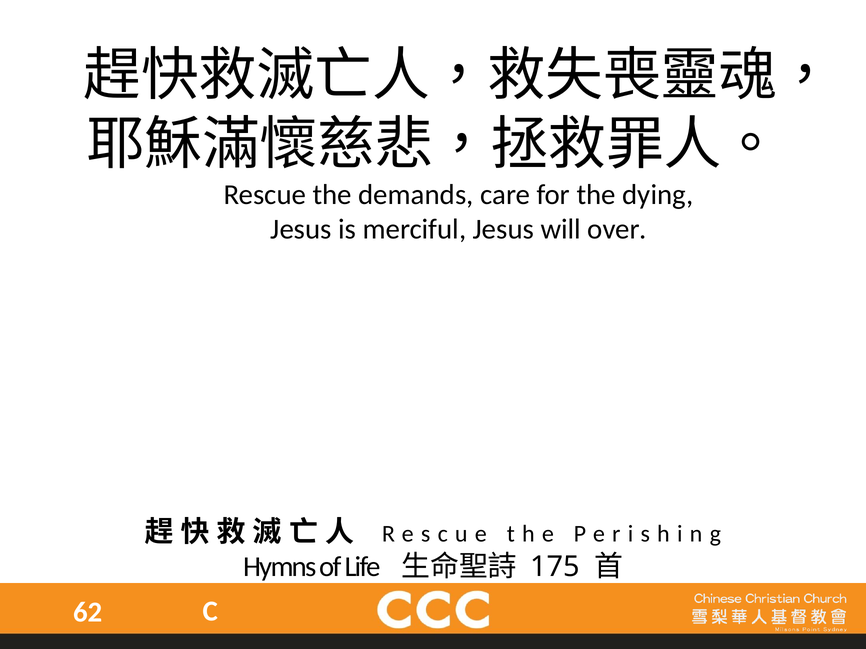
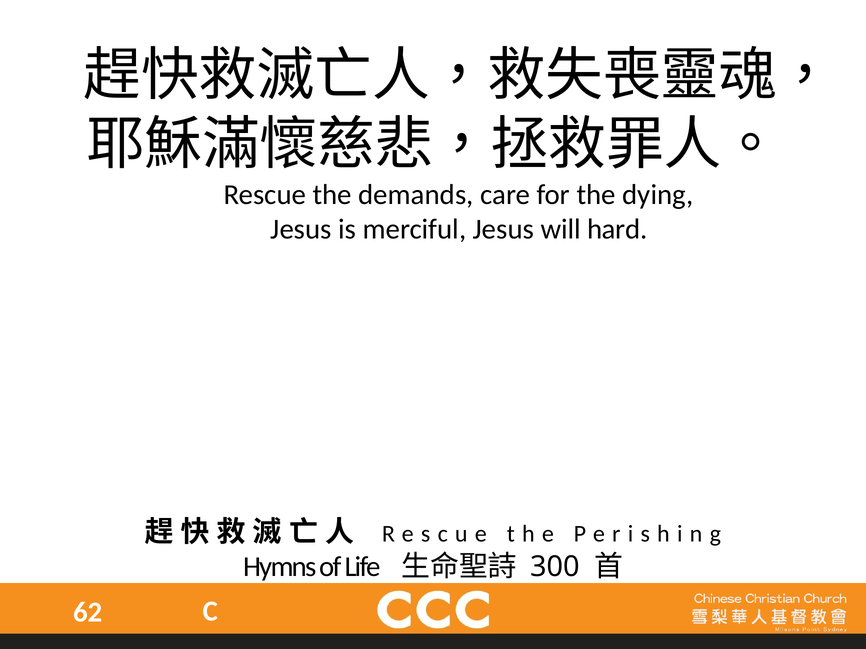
over: over -> hard (617, 230)
175: 175 -> 300 (555, 567)
